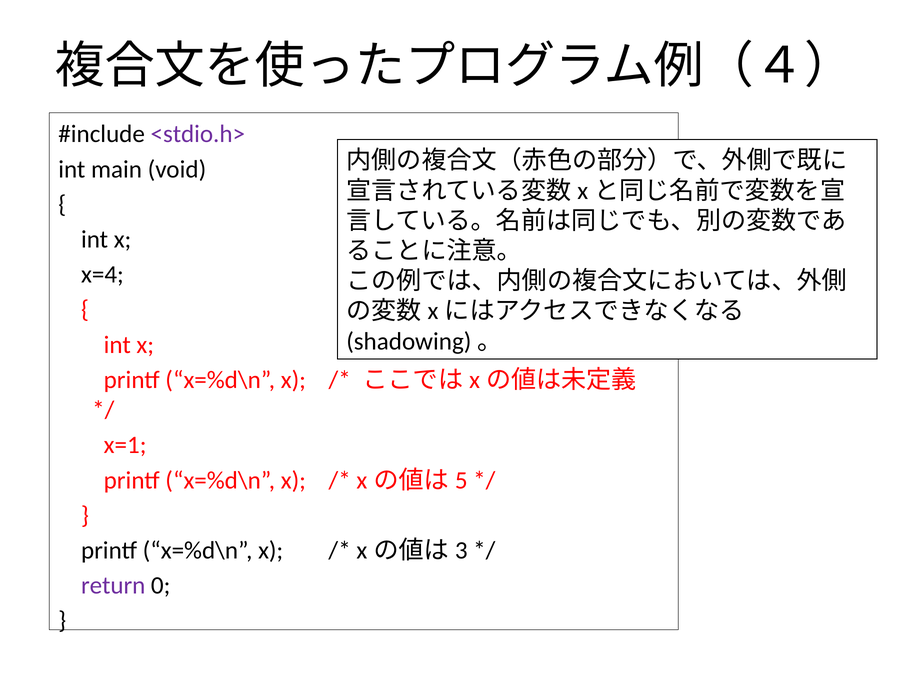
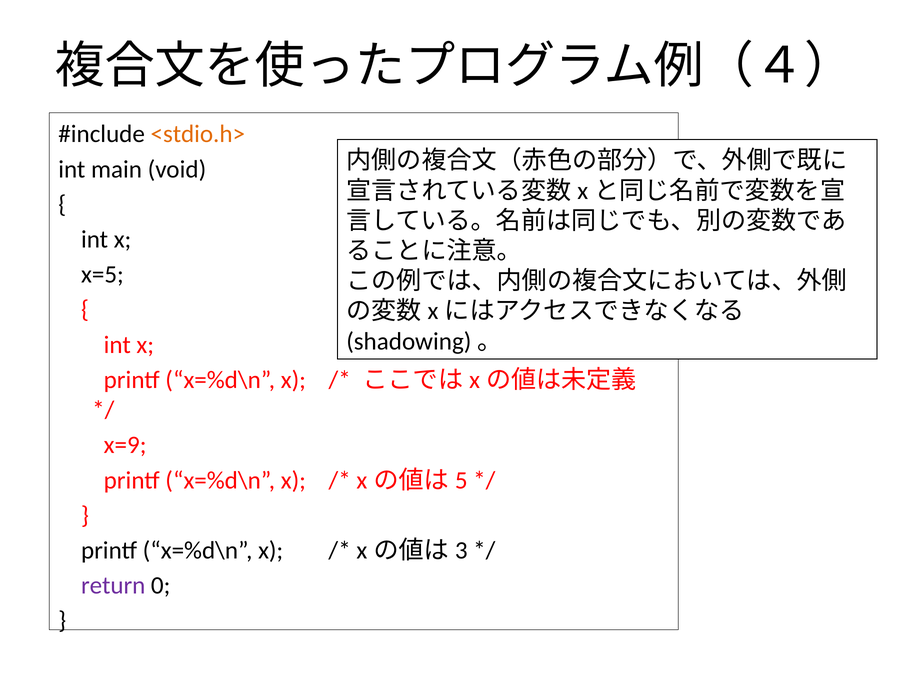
<stdio.h> colour: purple -> orange (198, 134)
x=4: x=4 -> x=5 (102, 274)
x=1: x=1 -> x=9 (125, 445)
